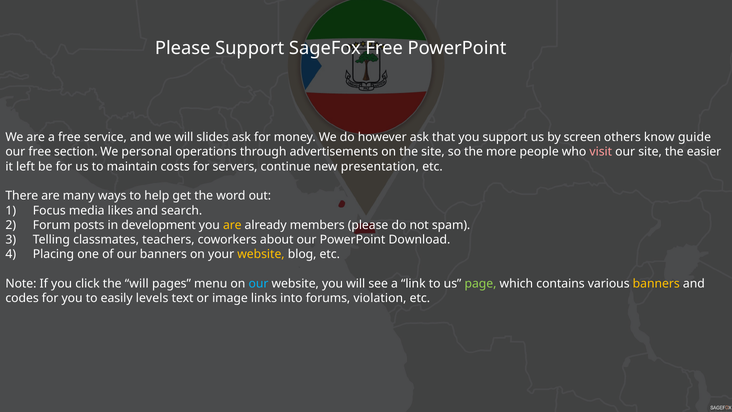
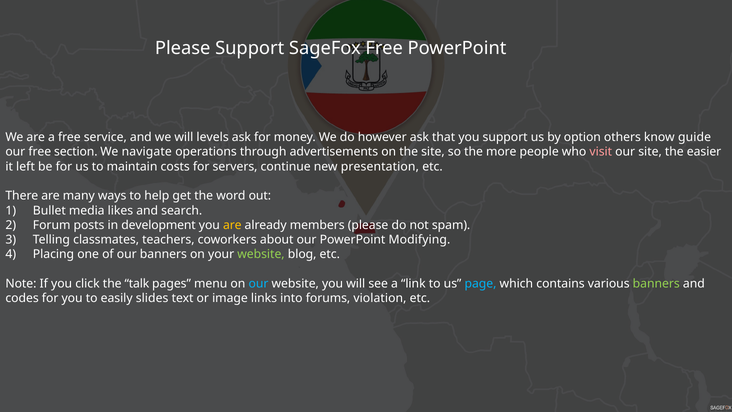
slides: slides -> levels (213, 137)
screen: screen -> option (582, 137)
personal: personal -> navigate (147, 152)
Focus: Focus -> Bullet (49, 210)
Download: Download -> Modifying (419, 240)
website colour: yellow -> light green (261, 254)
the will: will -> talk (137, 284)
page colour: light green -> light blue (481, 284)
banners colour: yellow -> light green (656, 284)
levels: levels -> slides (152, 298)
